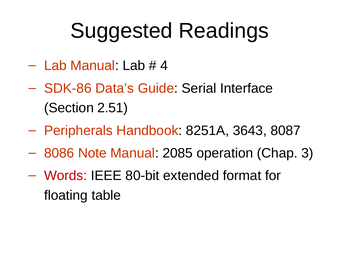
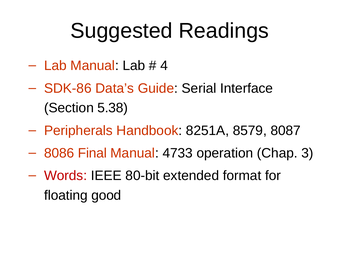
2.51: 2.51 -> 5.38 (113, 108)
3643: 3643 -> 8579 (250, 130)
Note: Note -> Final (92, 153)
2085: 2085 -> 4733 (178, 153)
table: table -> good (106, 195)
